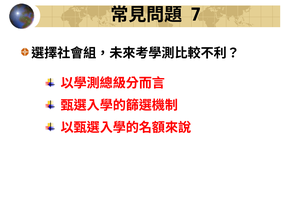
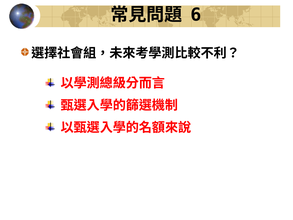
7: 7 -> 6 (196, 15)
